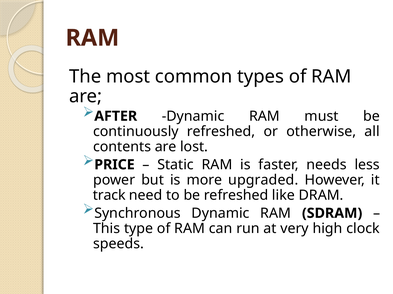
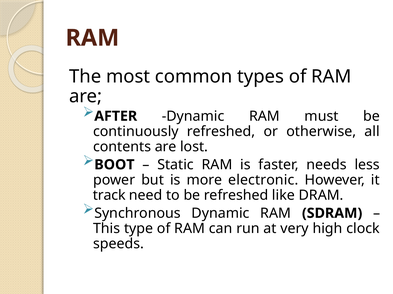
PRICE: PRICE -> BOOT (114, 165)
upgraded: upgraded -> electronic (263, 180)
